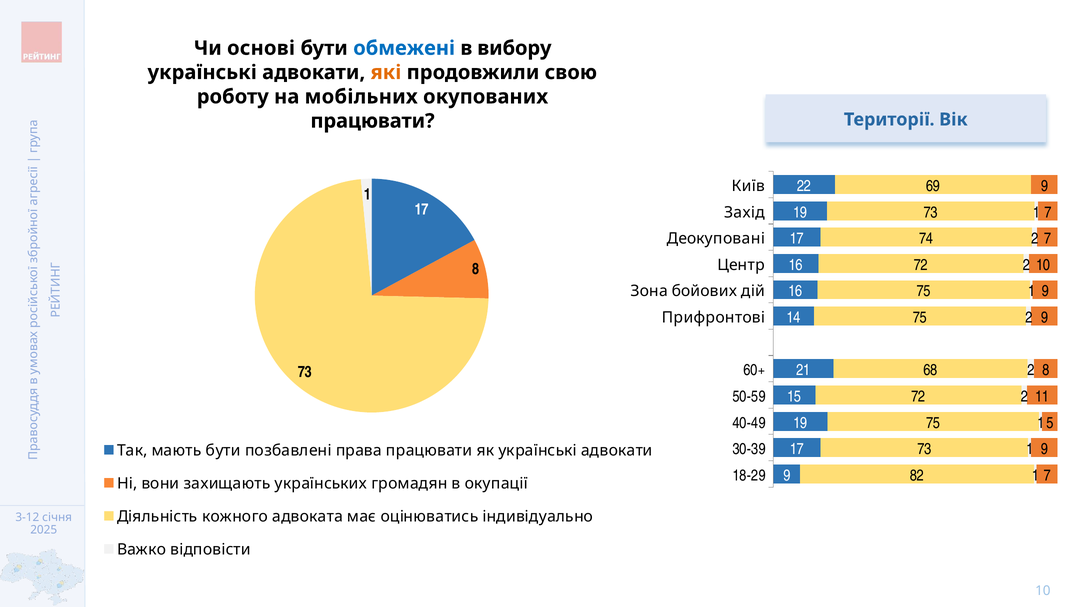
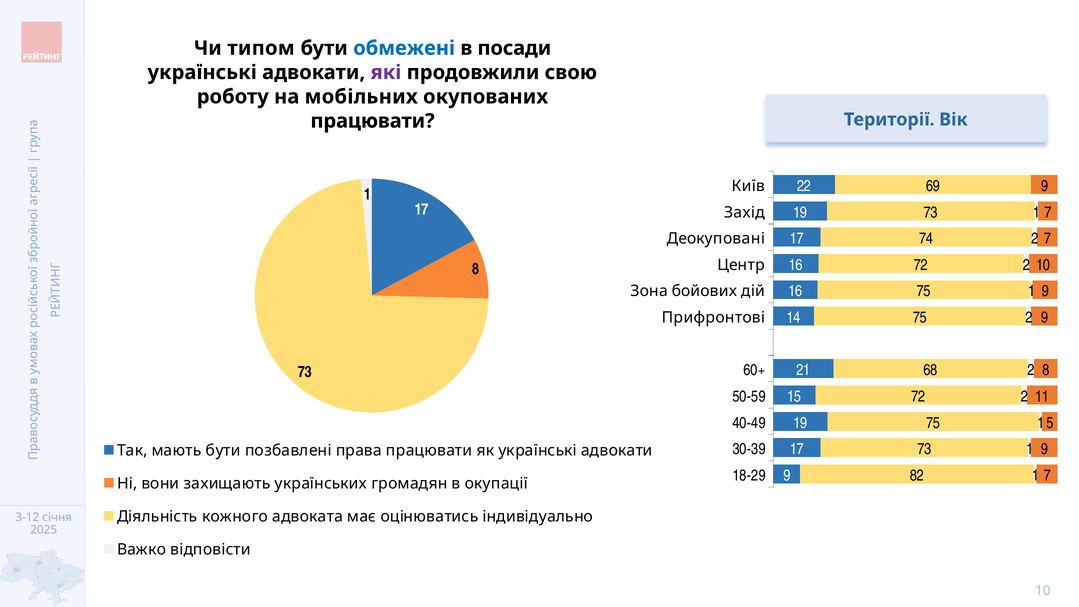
основі: основі -> типом (261, 48)
вибору: вибору -> посади (514, 48)
які colour: orange -> purple (386, 72)
